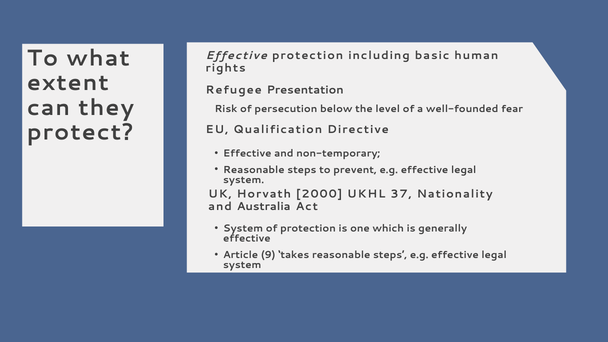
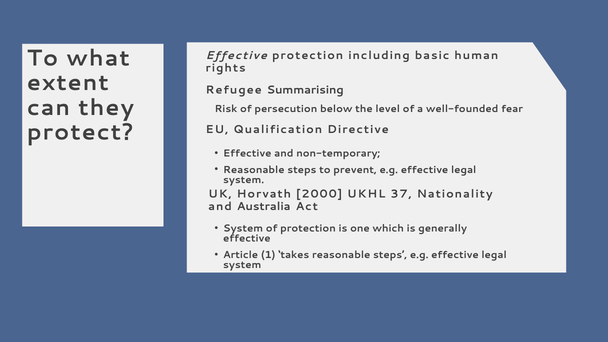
Presentation: Presentation -> Summarising (305, 90)
9: 9 -> 1 (268, 255)
